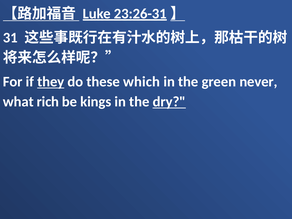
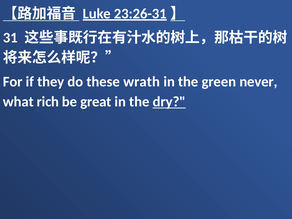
they underline: present -> none (51, 82)
which: which -> wrath (142, 82)
kings: kings -> great (96, 102)
